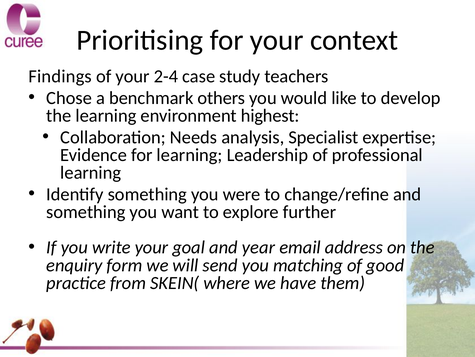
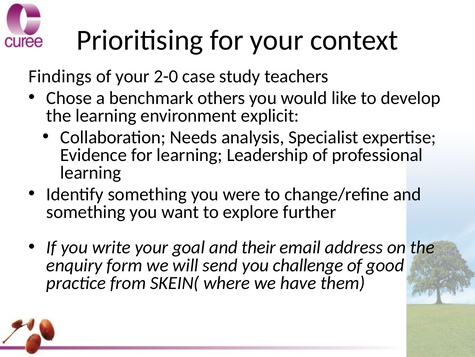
2-4: 2-4 -> 2-0 (166, 76)
highest: highest -> explicit (270, 116)
year: year -> their (259, 247)
matching: matching -> challenge (308, 265)
